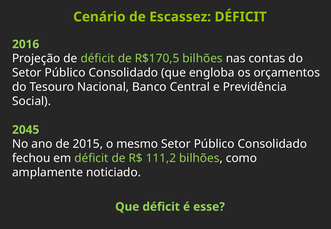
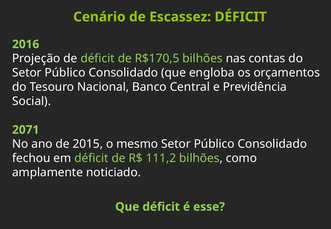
2045: 2045 -> 2071 (26, 130)
